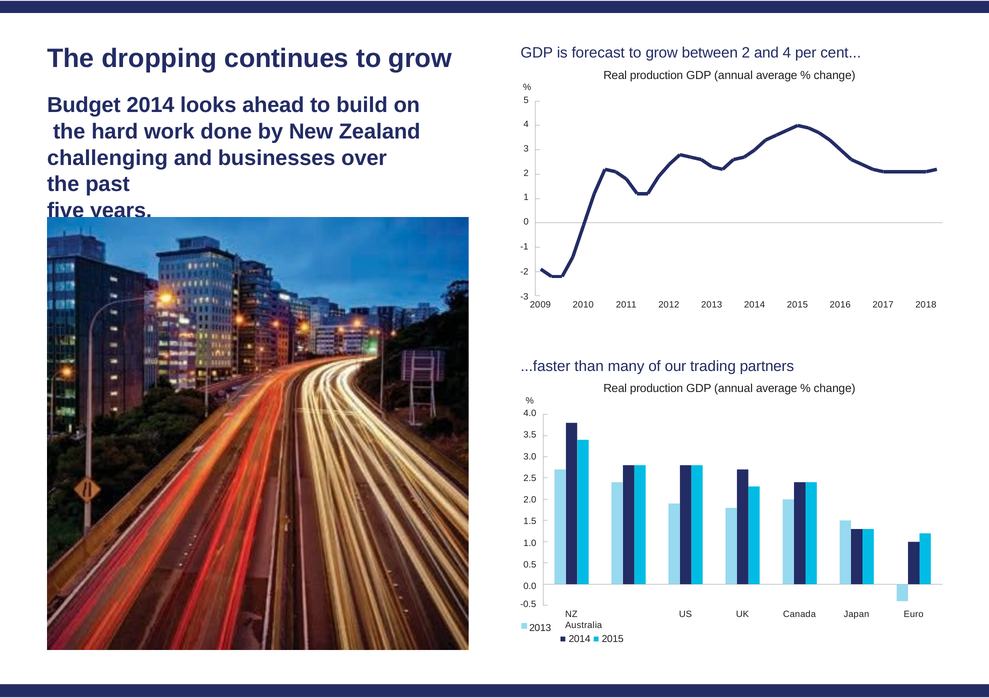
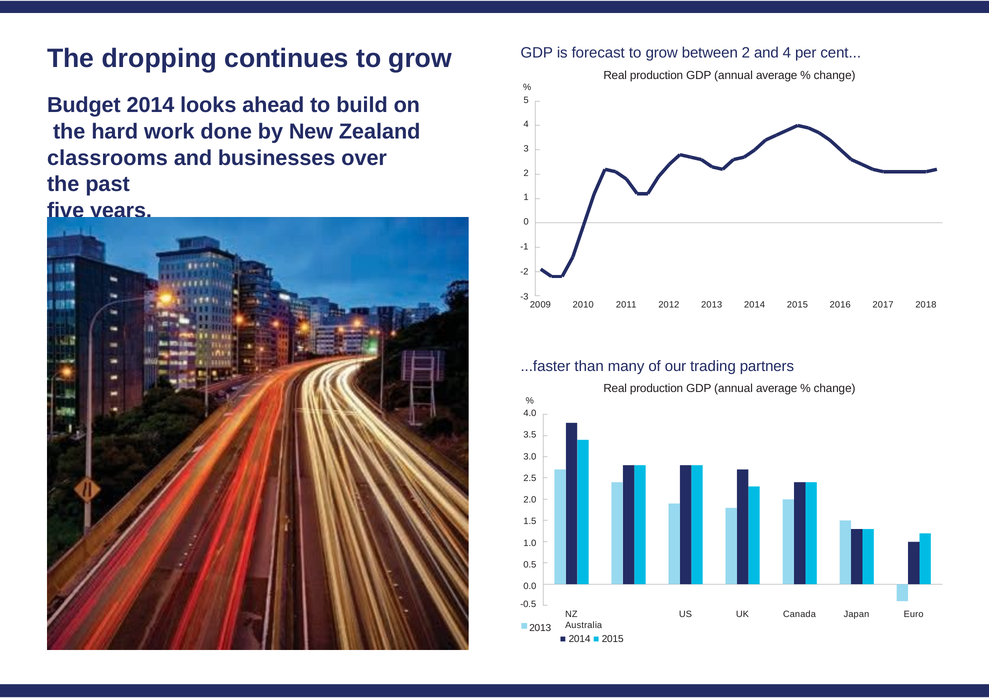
challenging: challenging -> classrooms (107, 158)
